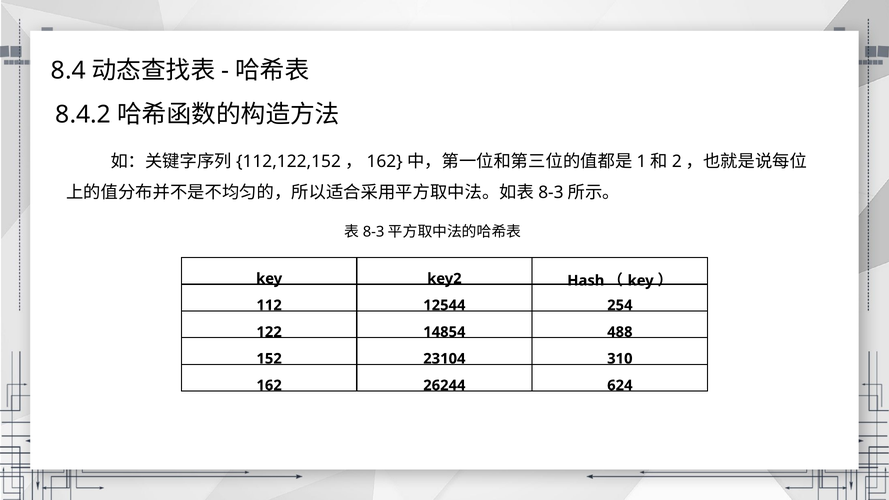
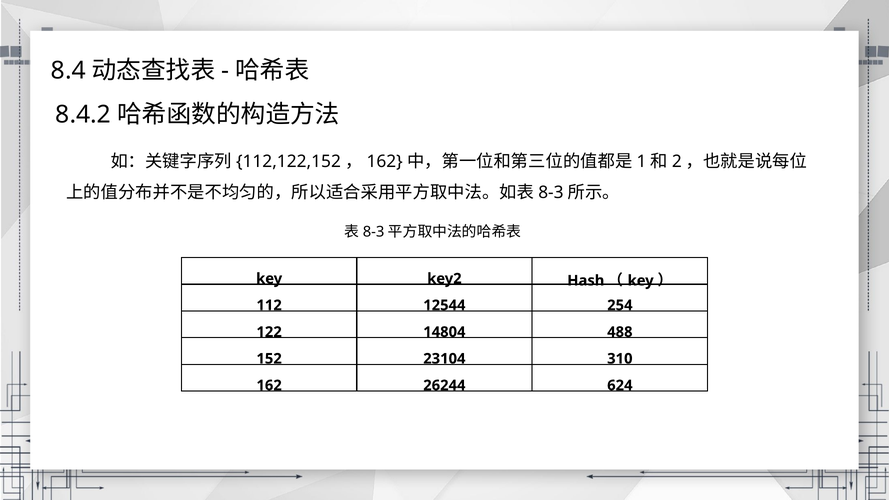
14854: 14854 -> 14804 (444, 332)
